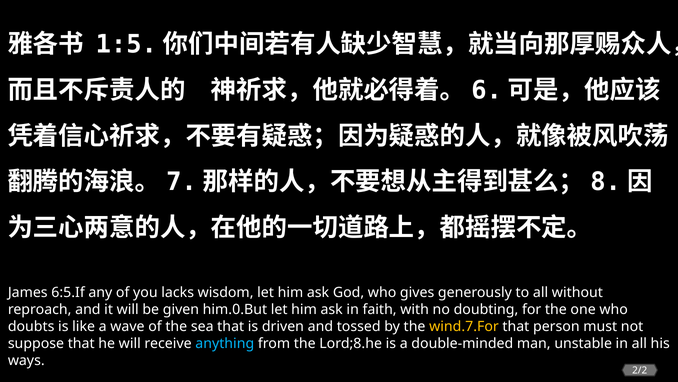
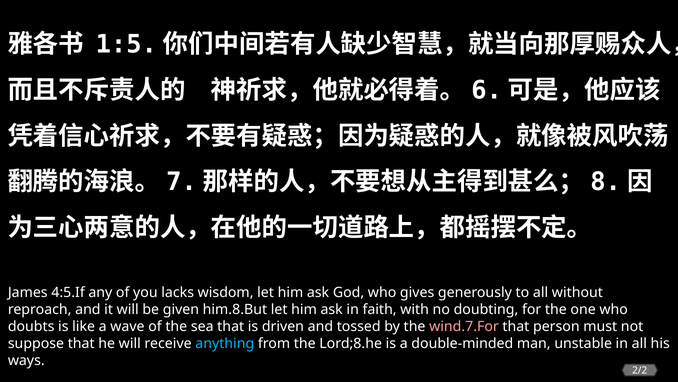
6:5.If: 6:5.If -> 4:5.If (68, 292)
him.0.But: him.0.But -> him.8.But (235, 309)
wind.7.For colour: yellow -> pink (464, 326)
